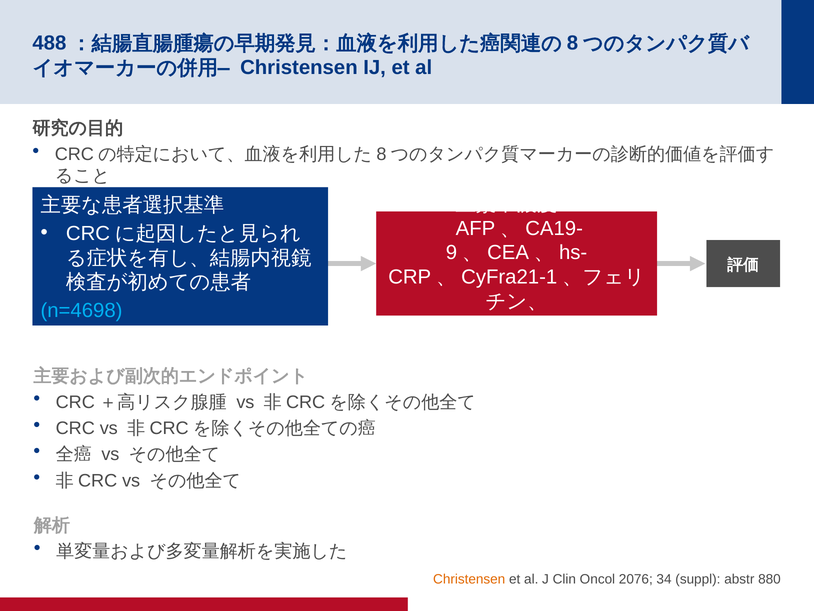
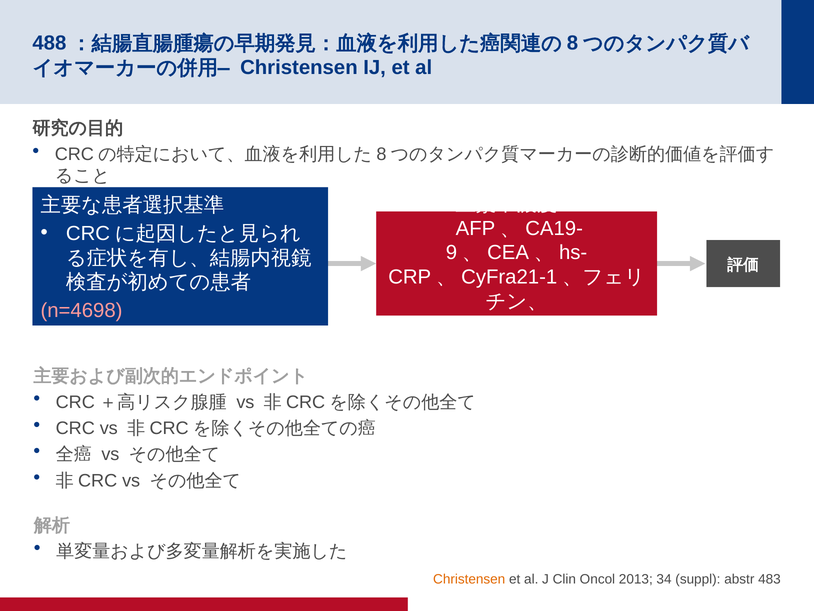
n=4698 colour: light blue -> pink (81, 310)
2076: 2076 -> 2013 (636, 579)
880: 880 -> 483 (769, 579)
